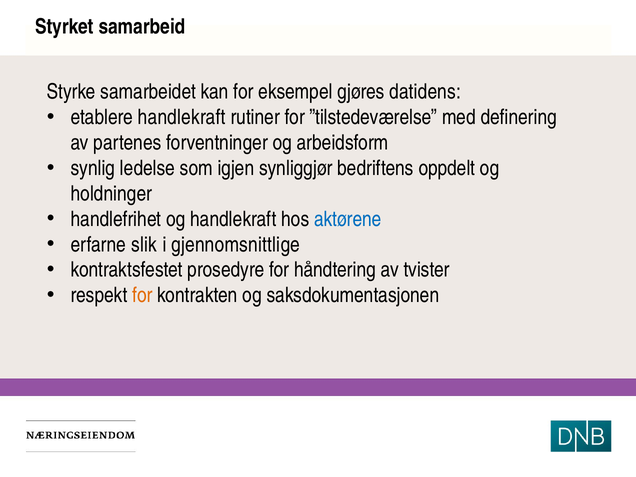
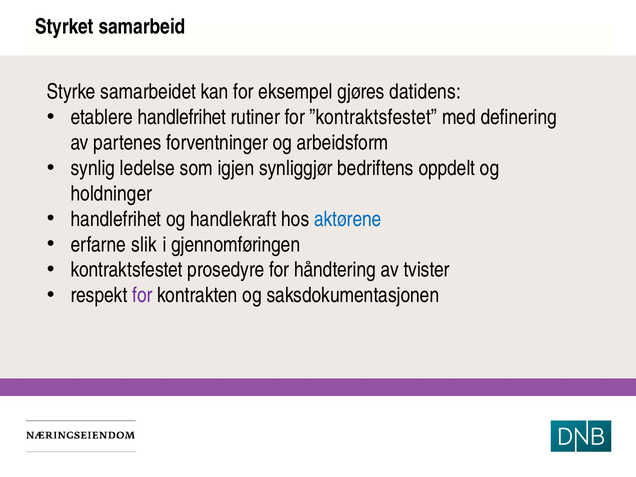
etablere handlekraft: handlekraft -> handlefrihet (182, 117)
”tilstedeværelse: ”tilstedeværelse -> ”kontraktsfestet (373, 117)
gjennomsnittlige: gjennomsnittlige -> gjennomføringen (236, 245)
for colour: orange -> purple (142, 295)
